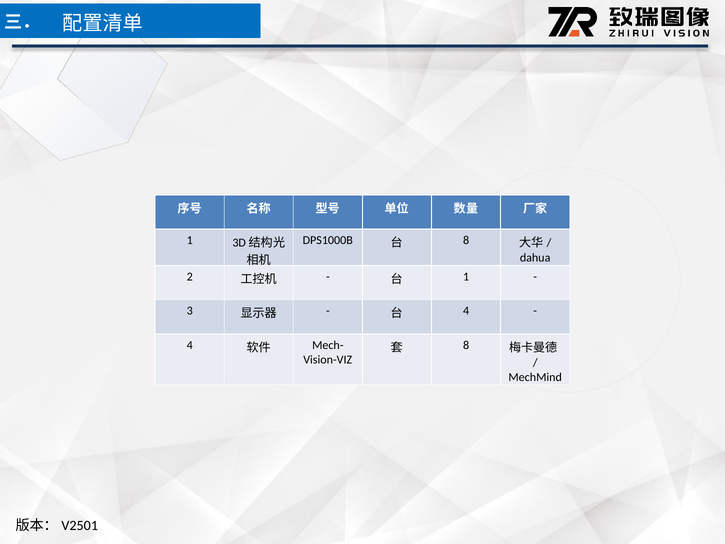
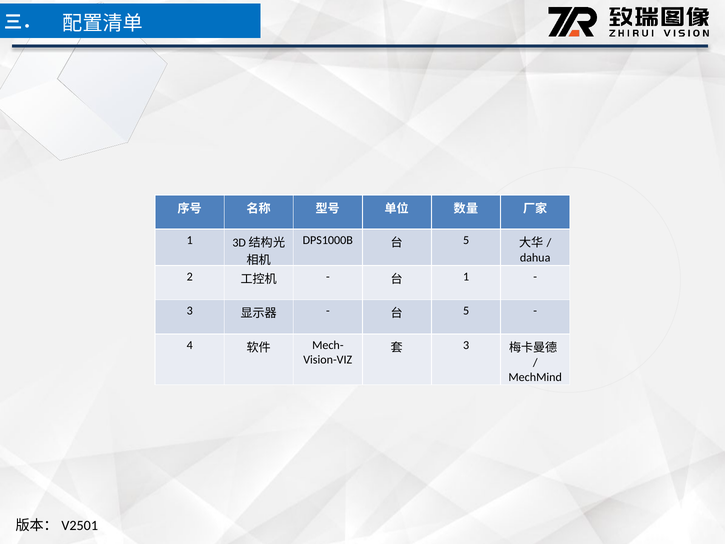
8: 8 -> 5 (466, 240)
4: 4 -> 5 (466, 311)
8: 8 -> 3 (466, 345)
